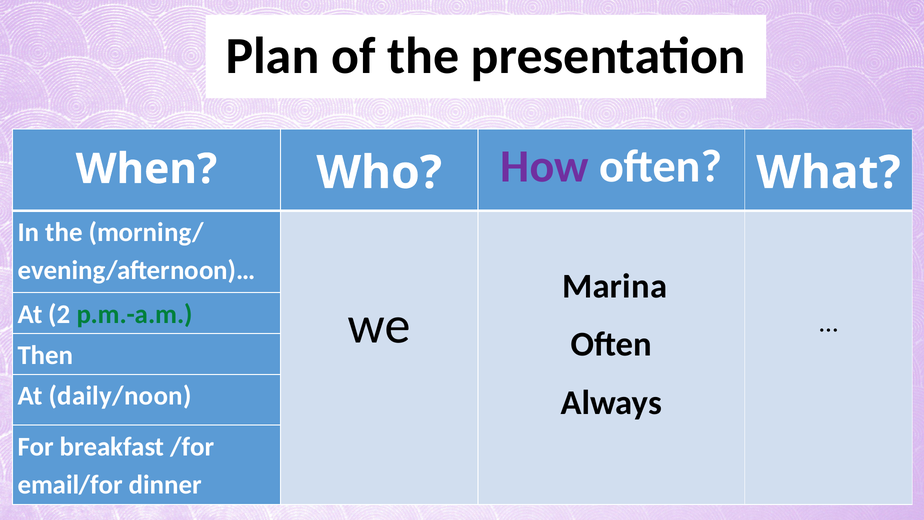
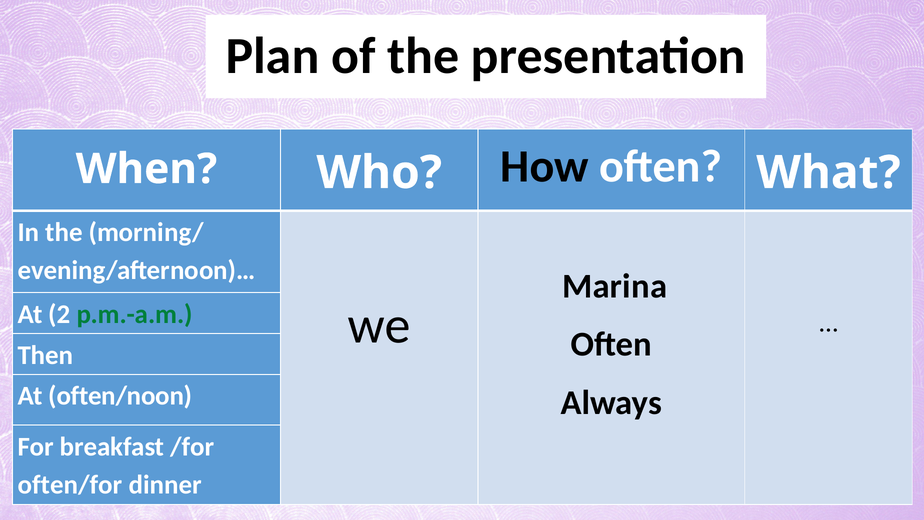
How colour: purple -> black (545, 166)
daily/noon: daily/noon -> often/noon (120, 396)
email/for: email/for -> often/for (70, 484)
